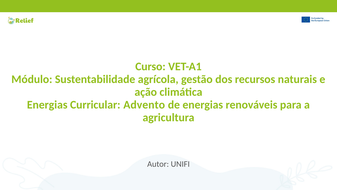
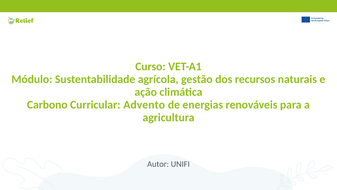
Energias: Energias -> Carbono (47, 105)
